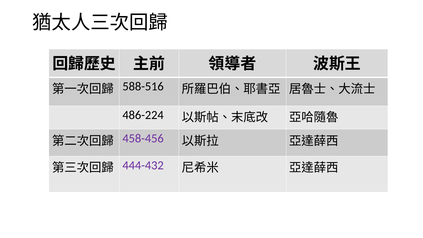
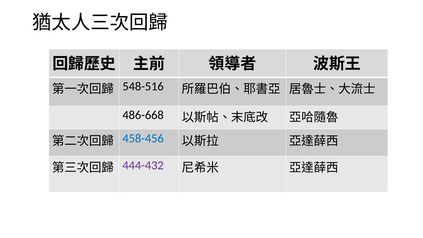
588-516: 588-516 -> 548-516 (143, 87)
486-224: 486-224 -> 486-668 (143, 115)
458-456 colour: purple -> blue (143, 138)
